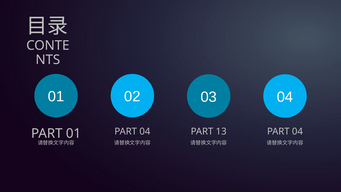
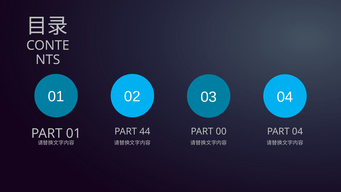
04: 04 -> 44 (145, 131)
13: 13 -> 00 (221, 131)
